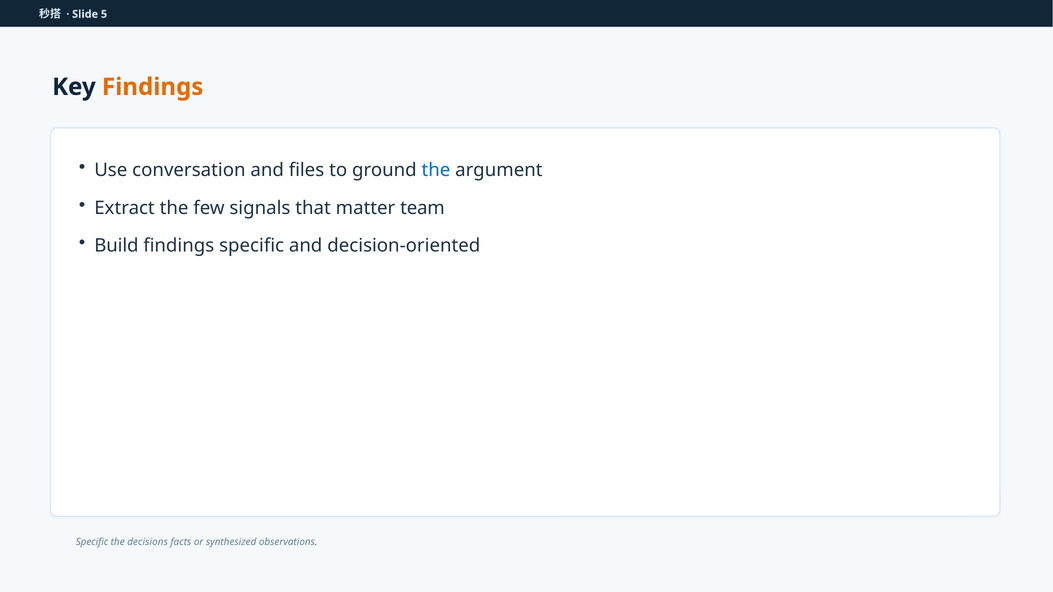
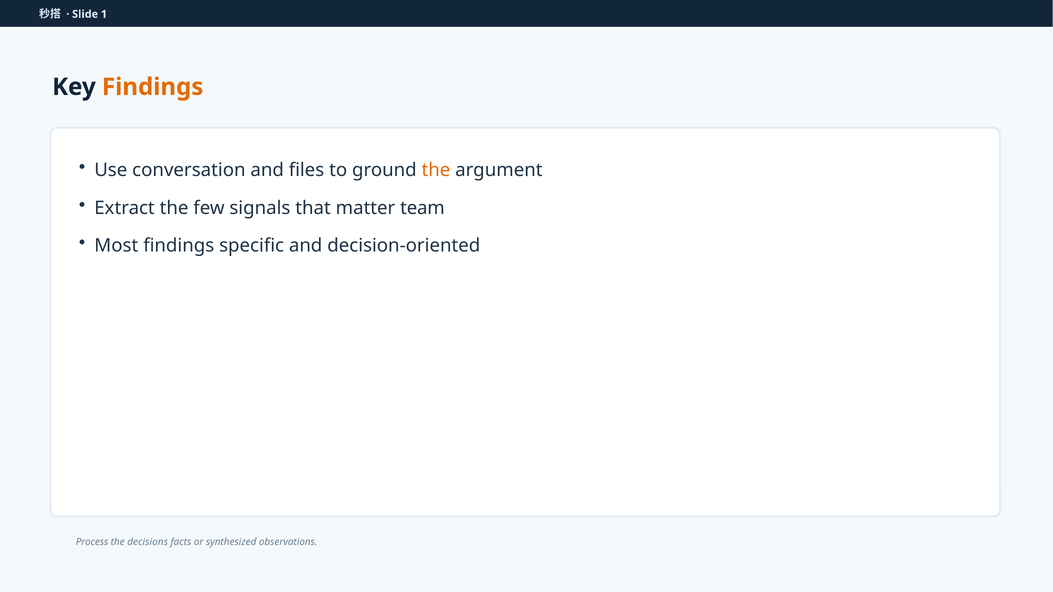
5: 5 -> 1 (104, 14)
the colour: blue -> orange (436, 170)
Build: Build -> Most (116, 246)
Specific: Specific -> Process (92, 542)
